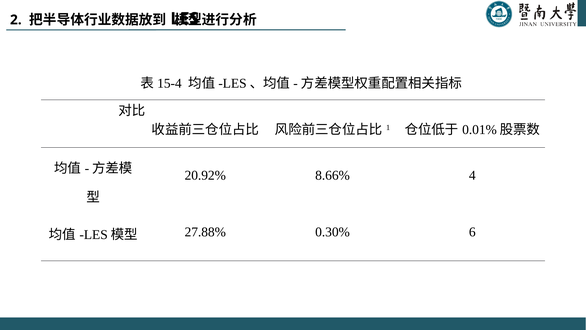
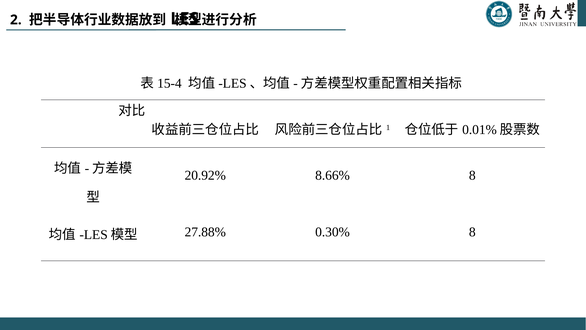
8.66% 4: 4 -> 8 (472, 175)
0.30% 6: 6 -> 8 (472, 232)
